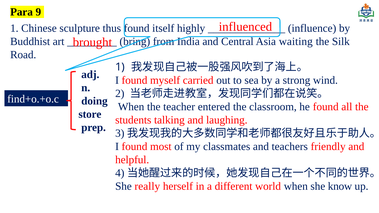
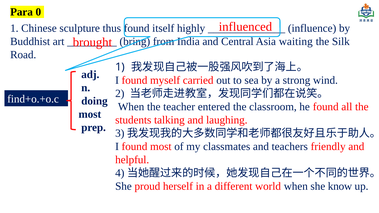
9: 9 -> 0 (38, 12)
store: store -> most (90, 114)
really: really -> proud (147, 187)
